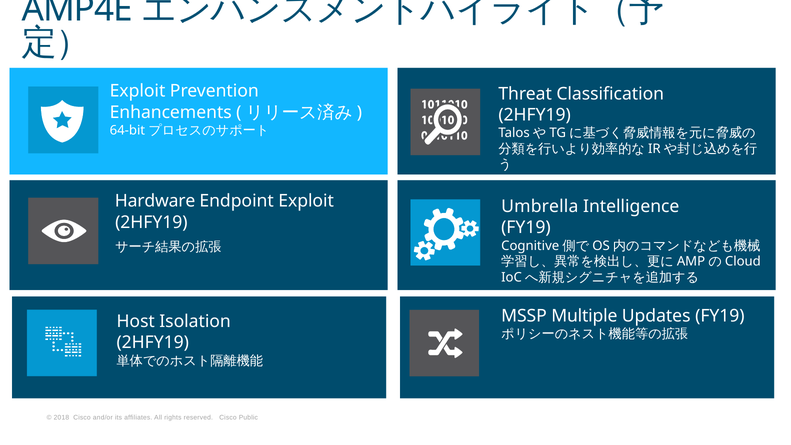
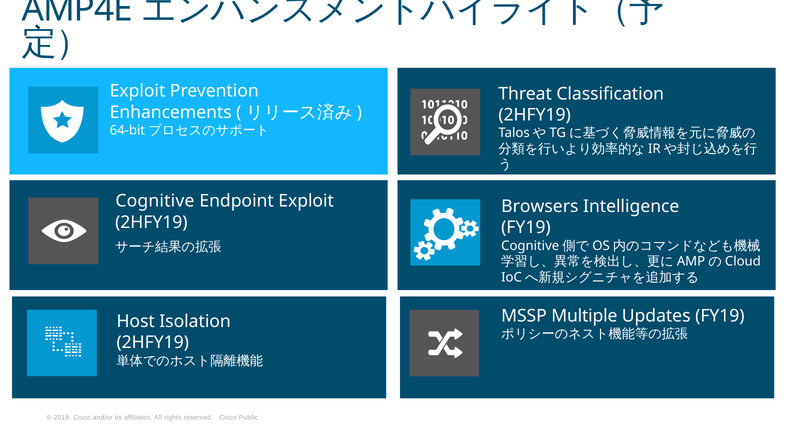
Hardware: Hardware -> Cognitive (155, 201)
Umbrella: Umbrella -> Browsers (540, 207)
